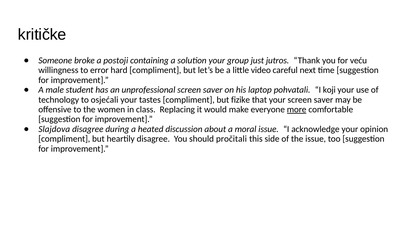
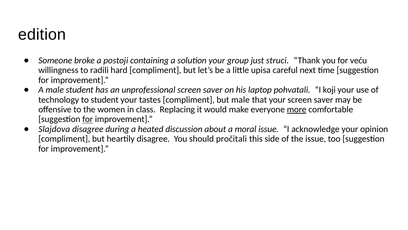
kritičke: kritičke -> edition (42, 35)
jutros: jutros -> struci (278, 60)
error: error -> radili (99, 70)
video: video -> upisa (261, 70)
to osjećali: osjećali -> student (105, 99)
but fizike: fizike -> male (240, 99)
for underline: none -> present (88, 119)
